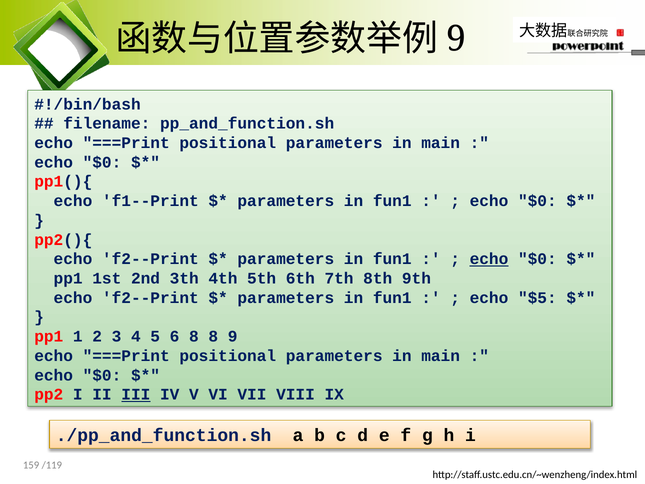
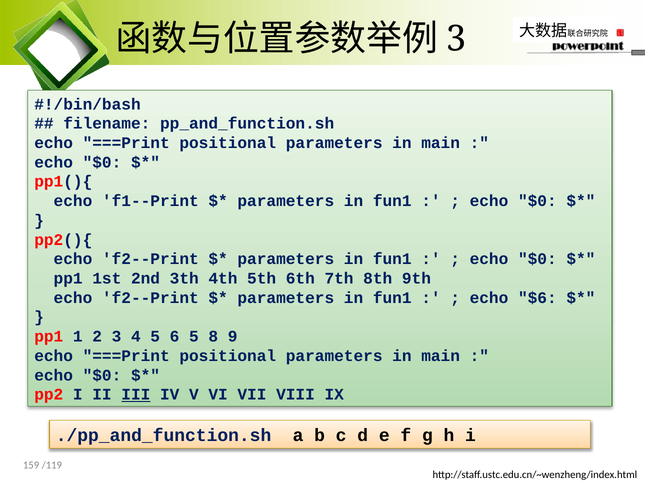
9: 9 -> 3 (456, 39)
echo underline: present -> none (489, 259)
$5: $5 -> $6 (537, 298)
6 8: 8 -> 5 (194, 336)
